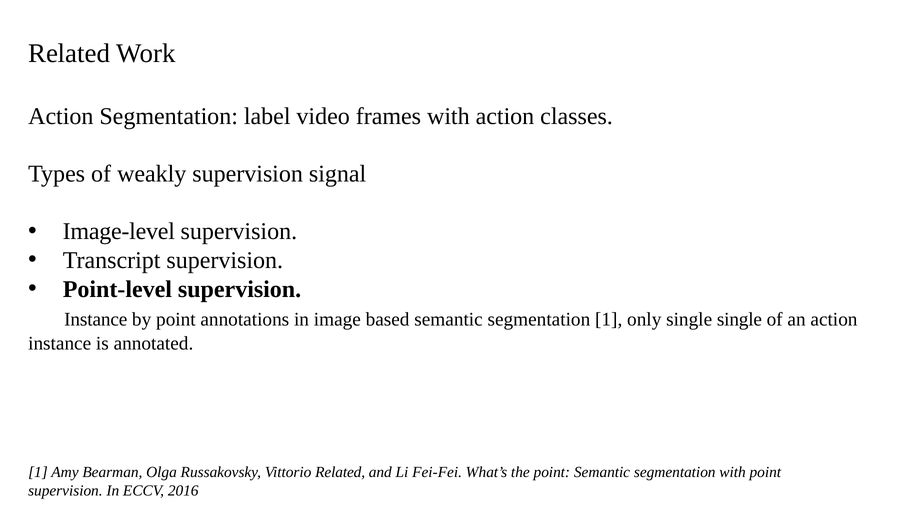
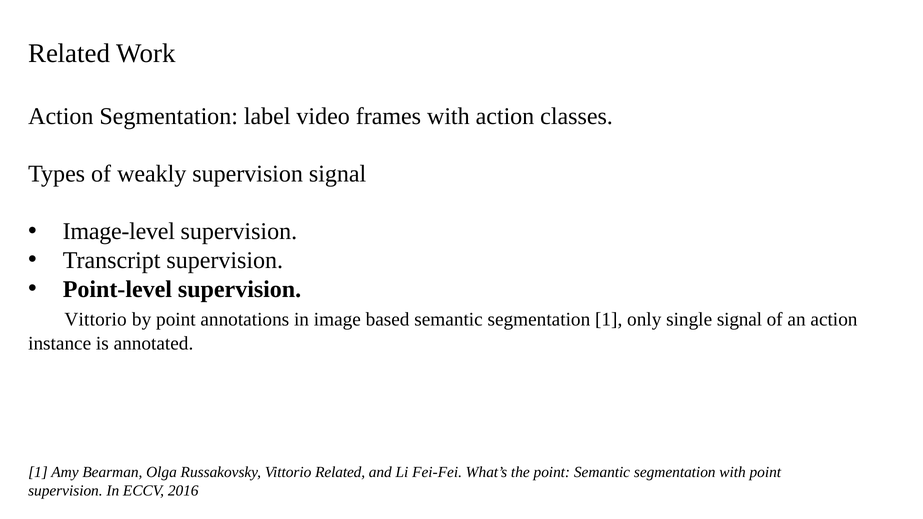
Instance: Instance -> Vittorio (96, 320)
single single: single -> signal (739, 320)
